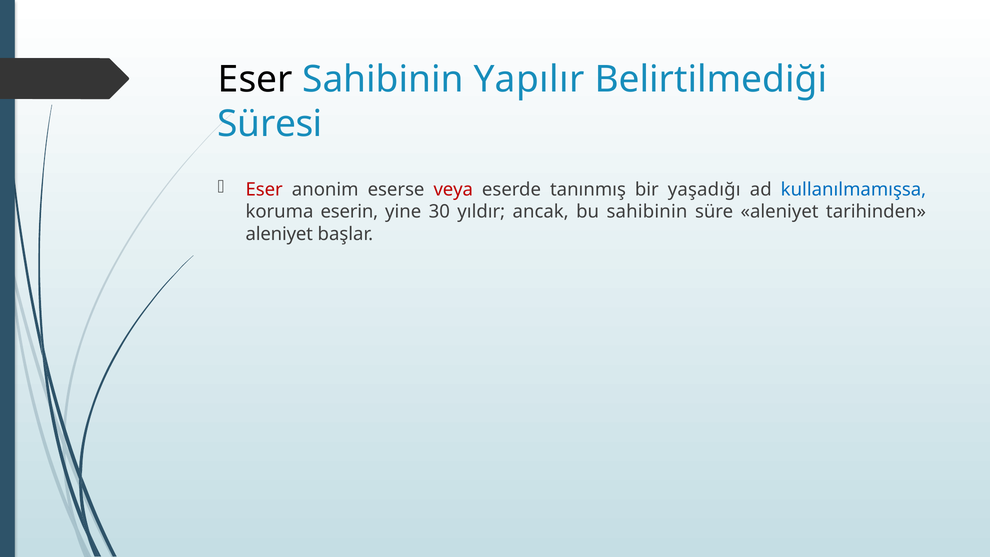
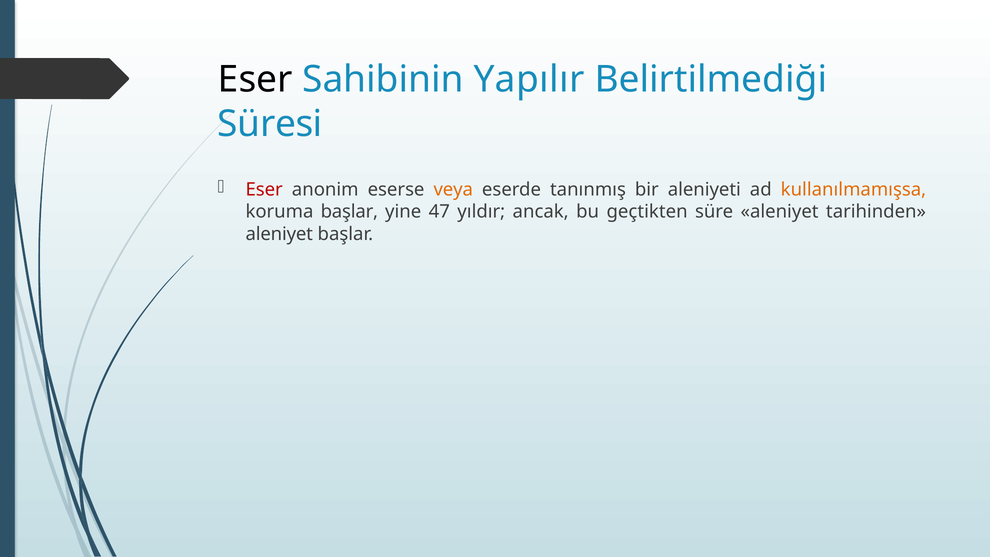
veya colour: red -> orange (453, 189)
yaşadığı: yaşadığı -> aleniyeti (704, 189)
kullanılmamışsa colour: blue -> orange (853, 189)
koruma eserin: eserin -> başlar (349, 212)
30: 30 -> 47 (439, 212)
bu sahibinin: sahibinin -> geçtikten (647, 212)
